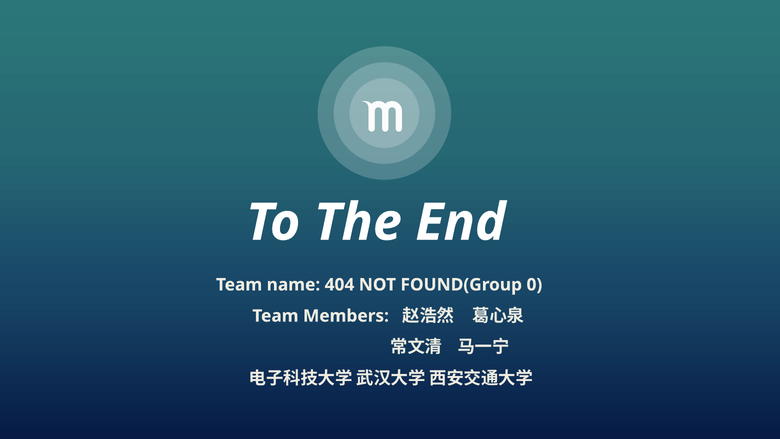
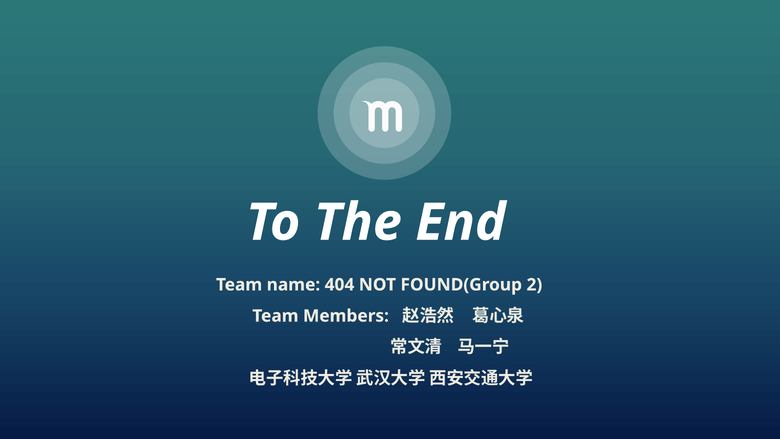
0: 0 -> 2 (534, 285)
